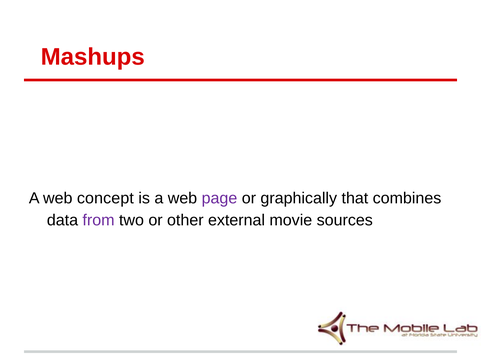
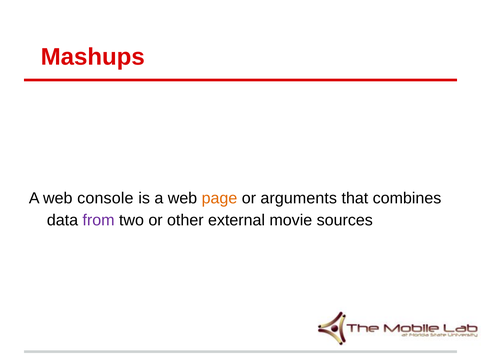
concept: concept -> console (105, 199)
page colour: purple -> orange (219, 199)
graphically: graphically -> arguments (299, 199)
